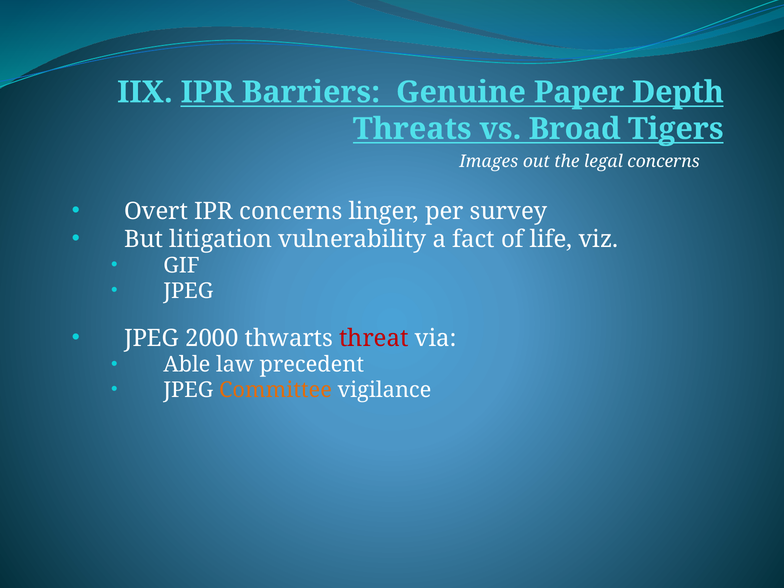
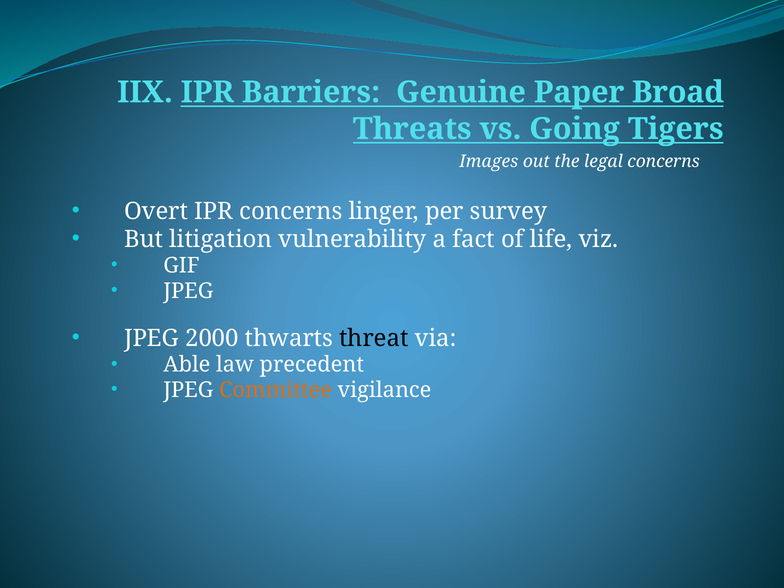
Depth: Depth -> Broad (678, 92)
Broad: Broad -> Going (575, 129)
threat colour: red -> black (374, 338)
